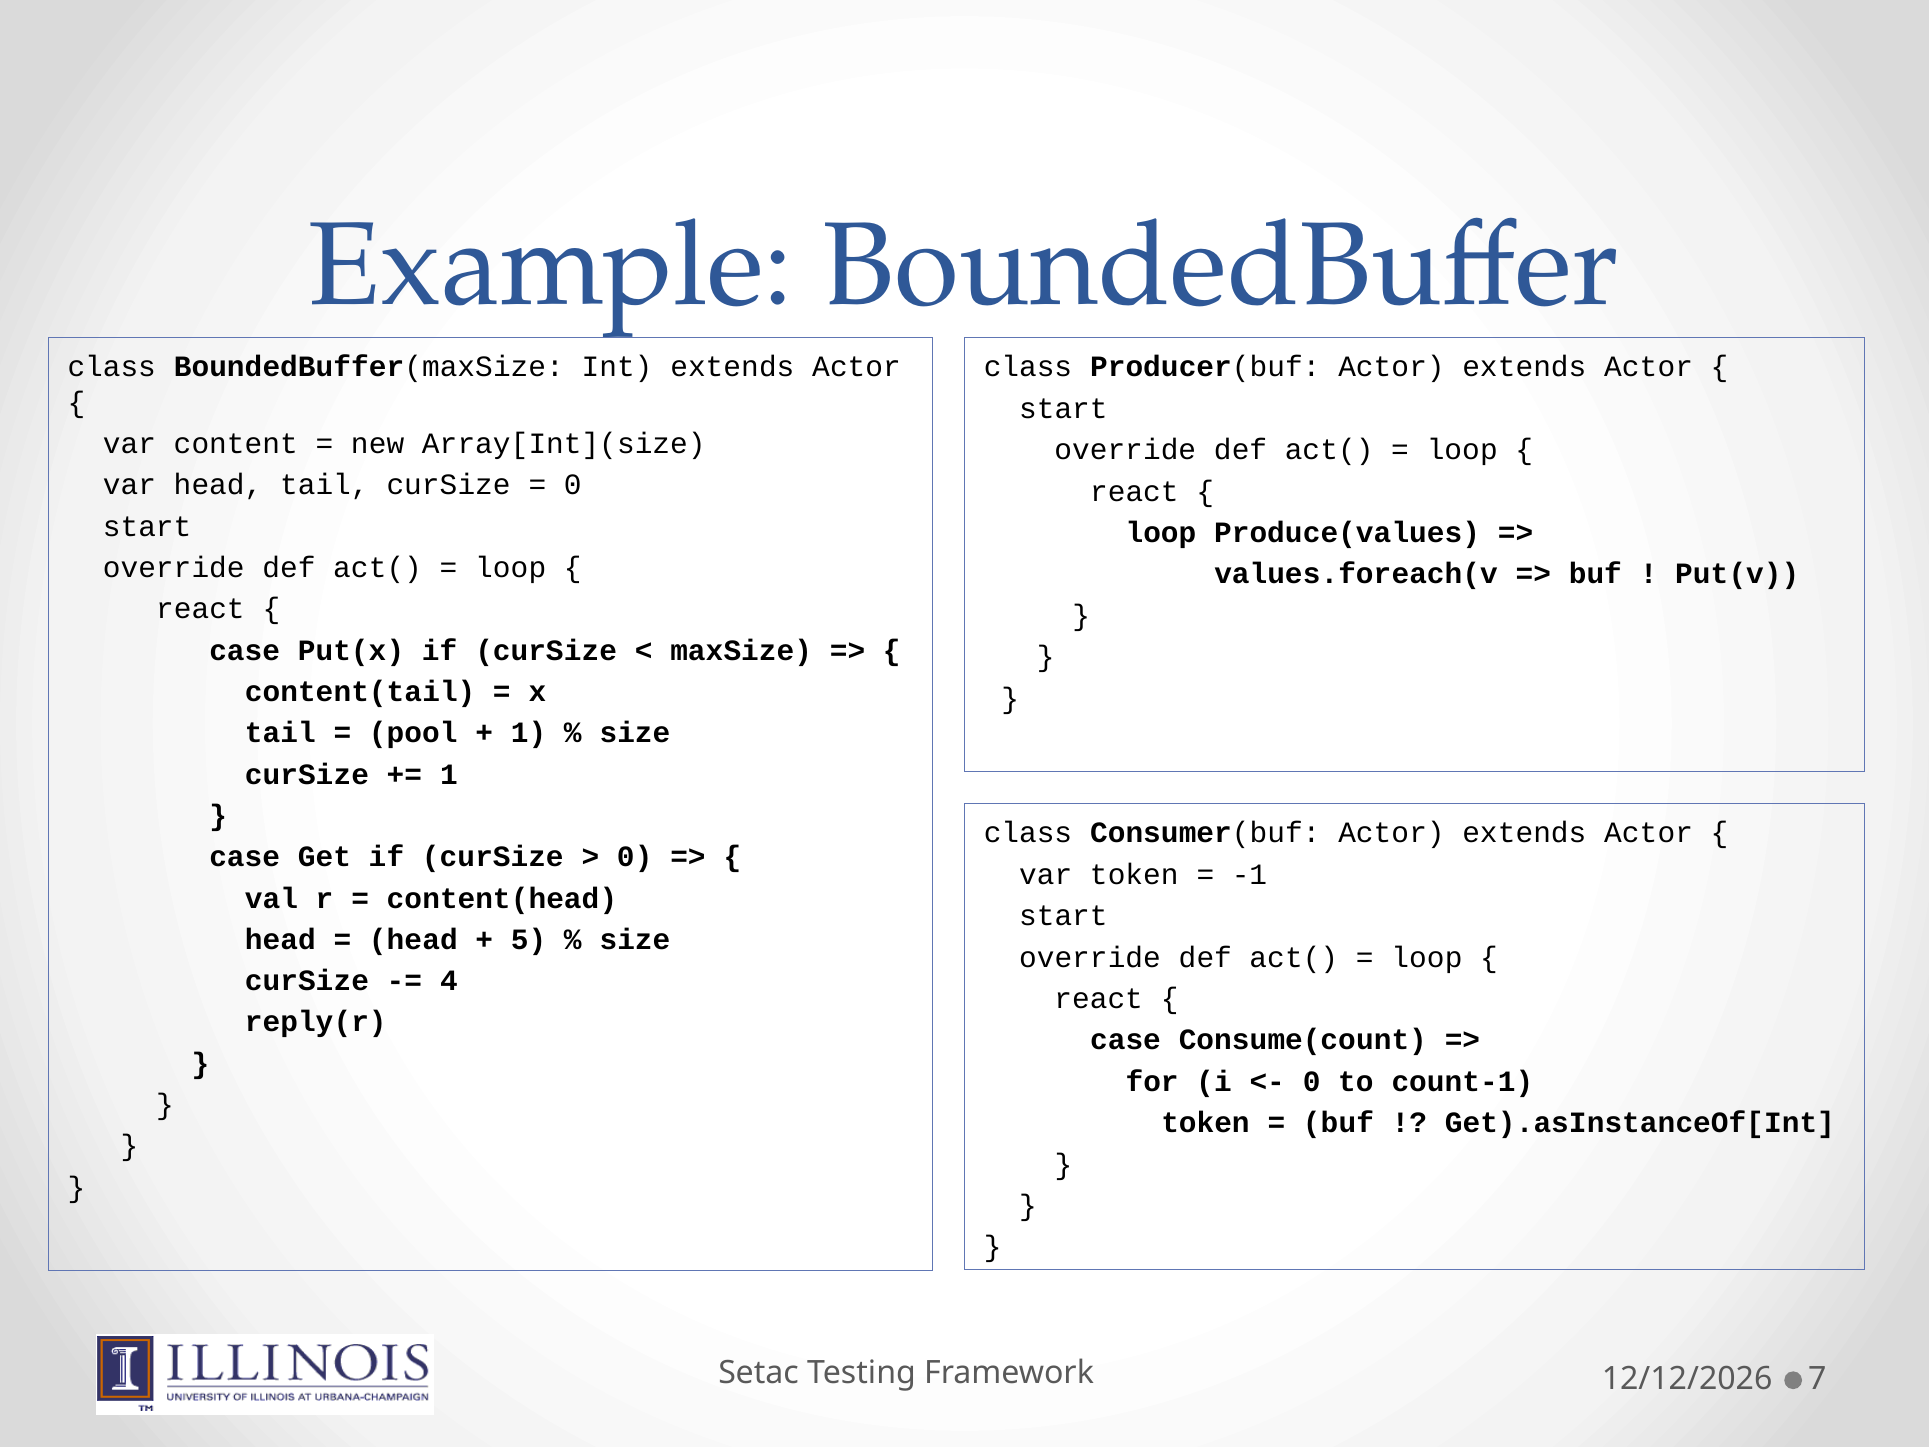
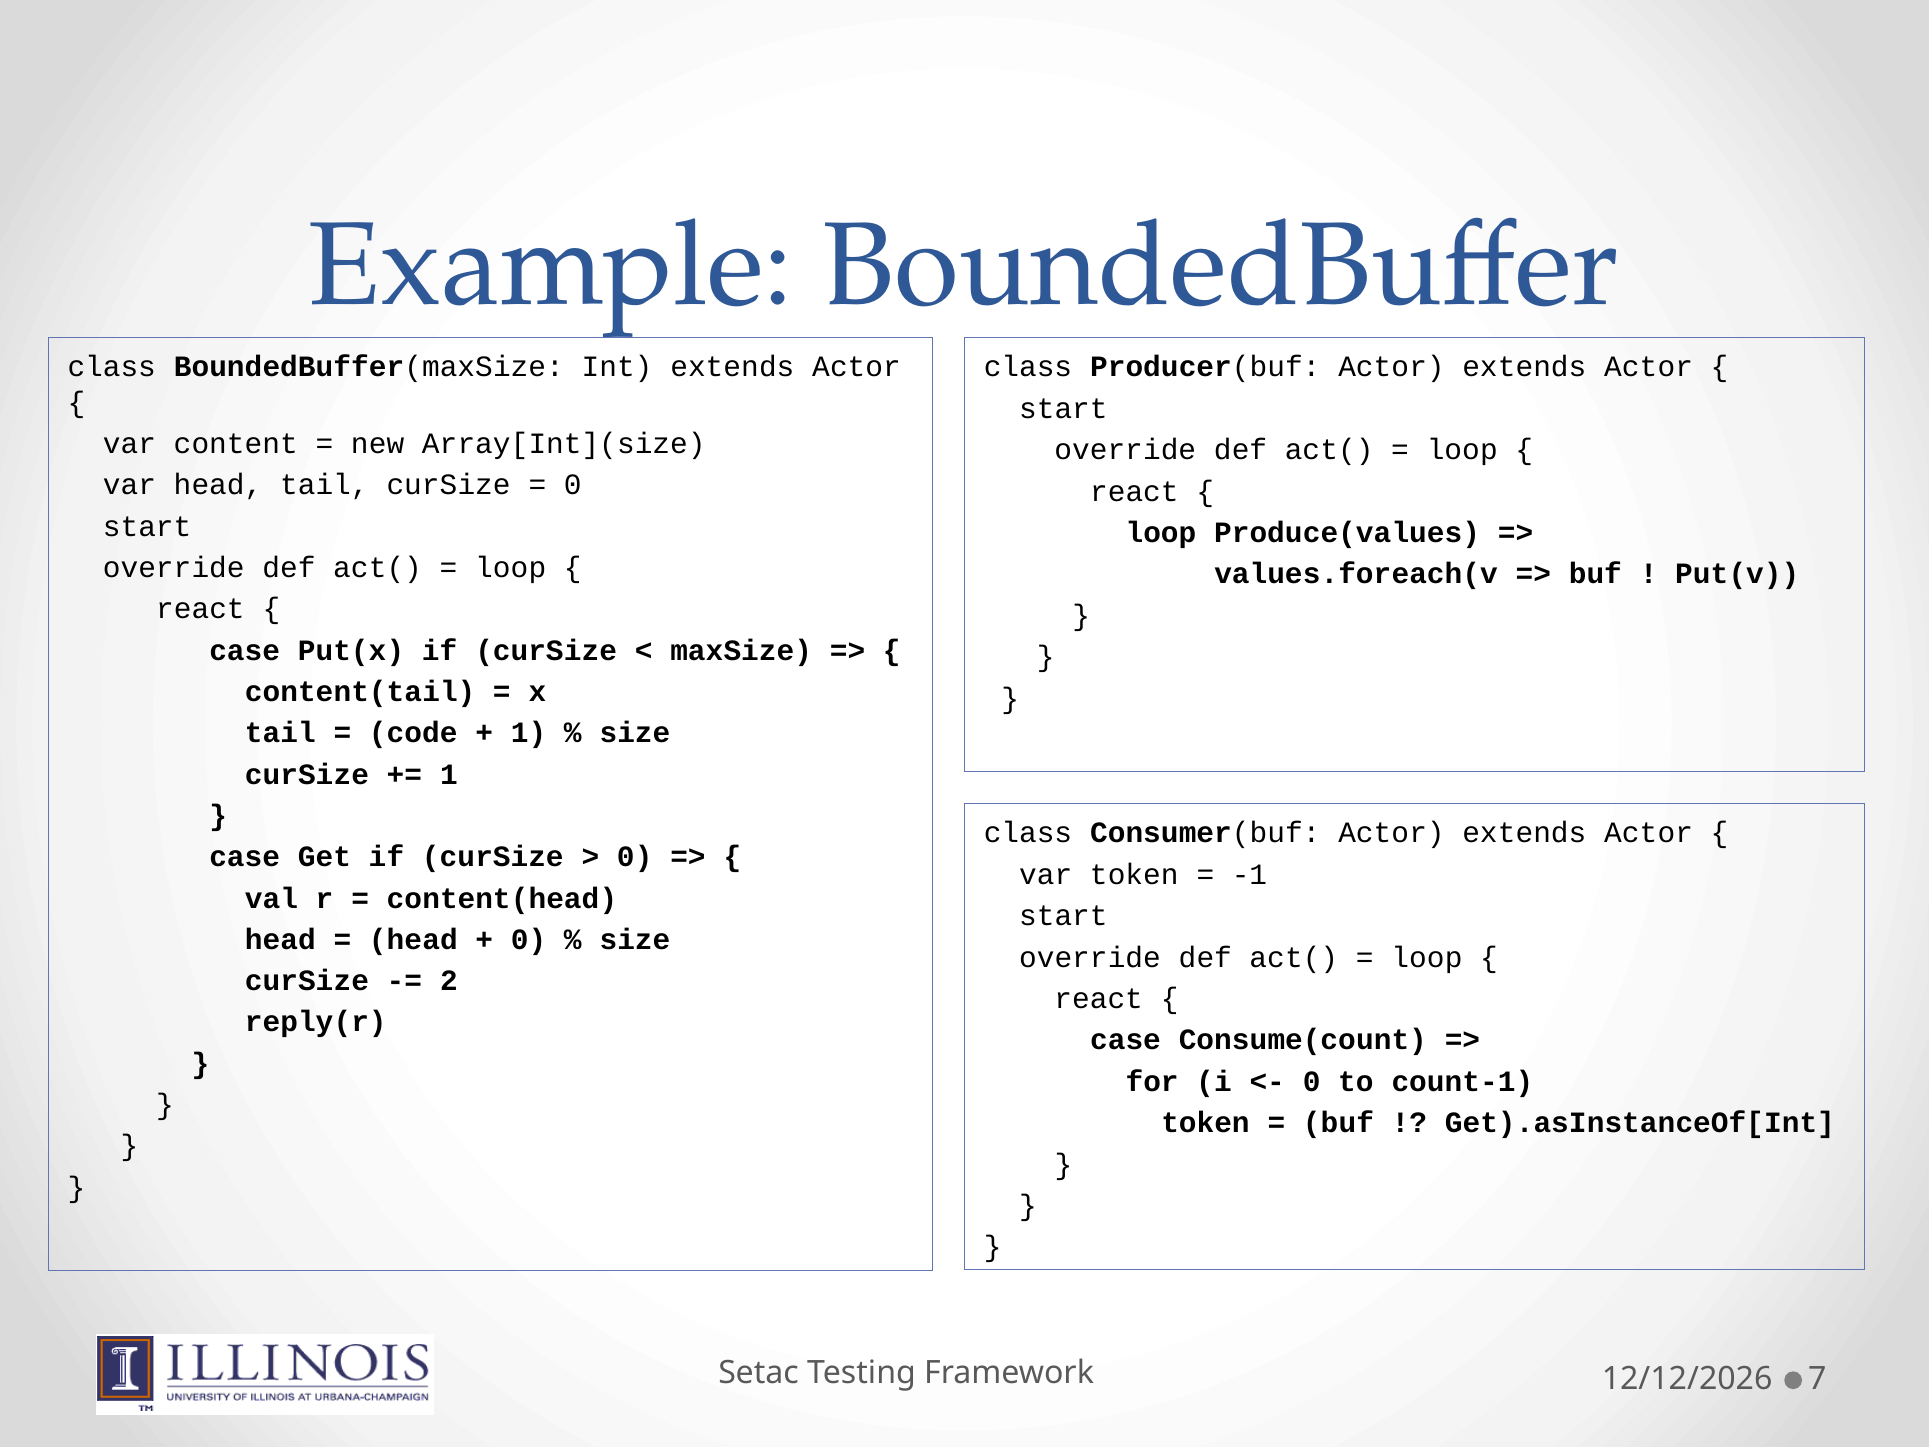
pool: pool -> code (413, 733)
5: 5 -> 0 (529, 939)
4: 4 -> 2 (449, 981)
